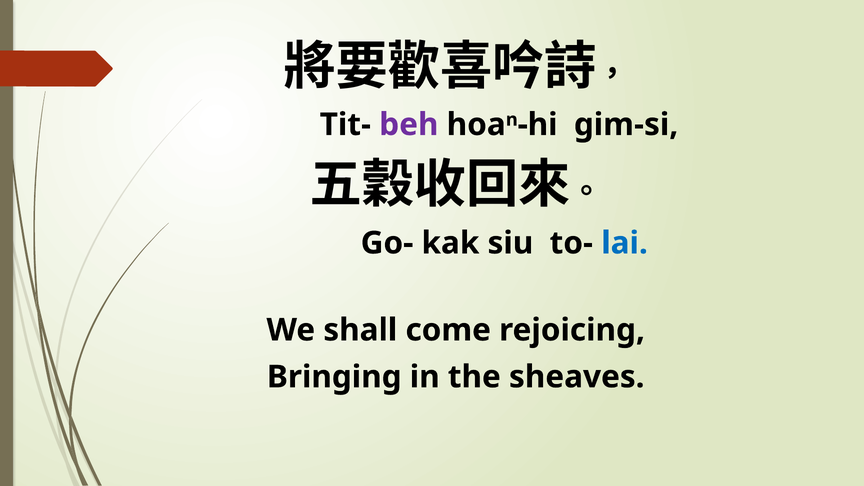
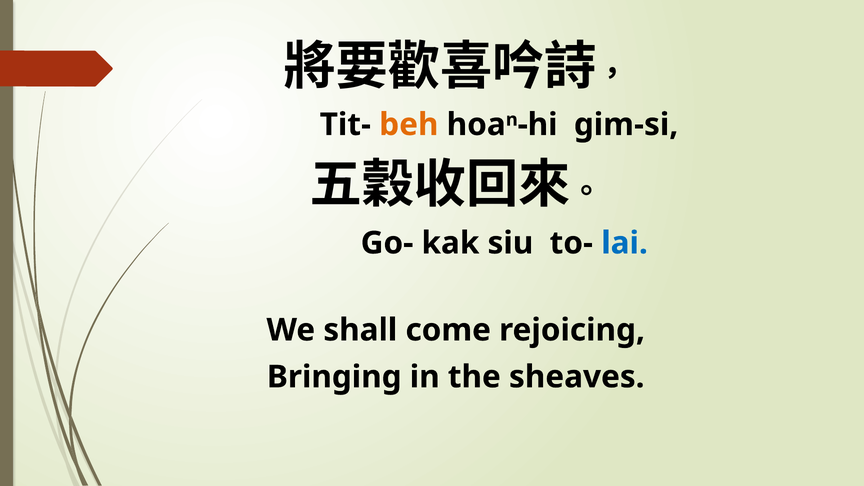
beh colour: purple -> orange (409, 125)
